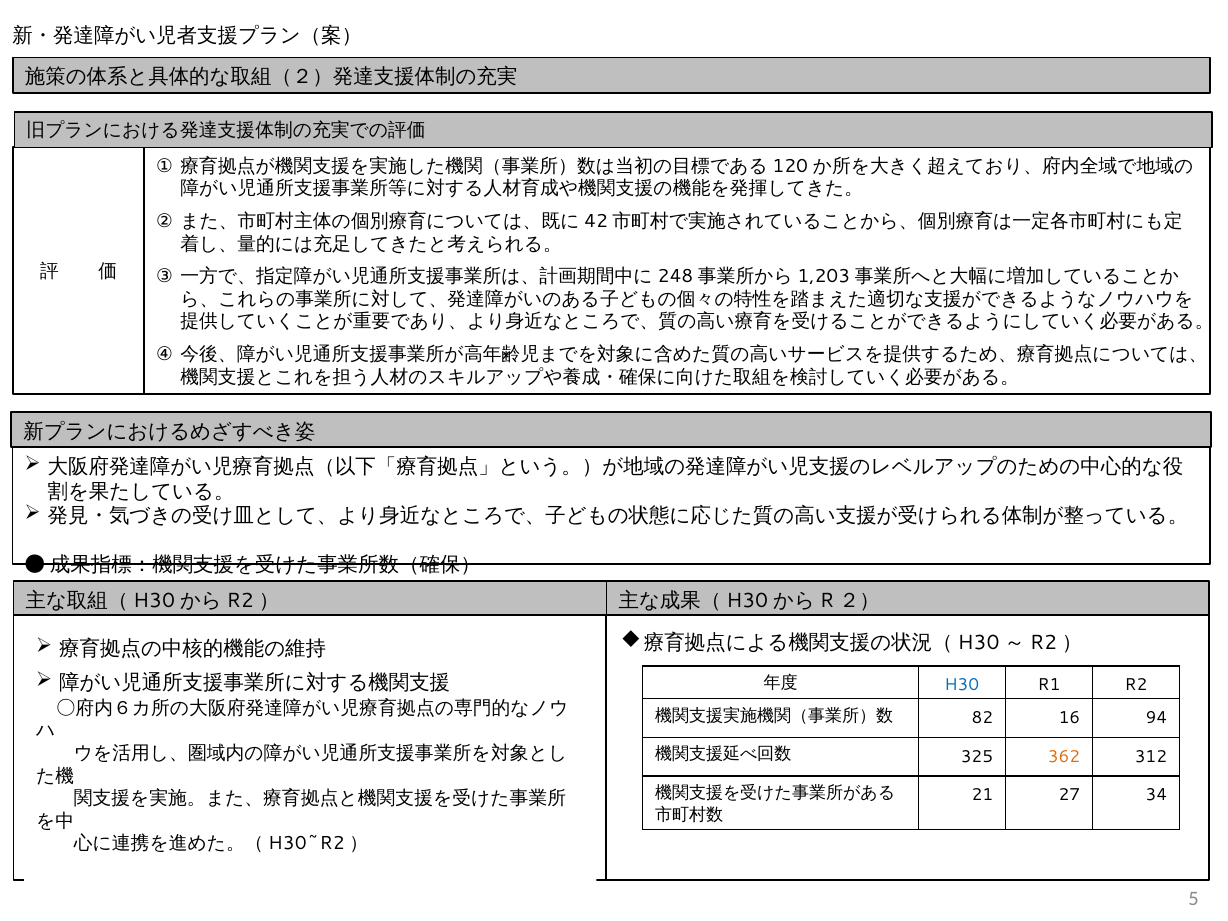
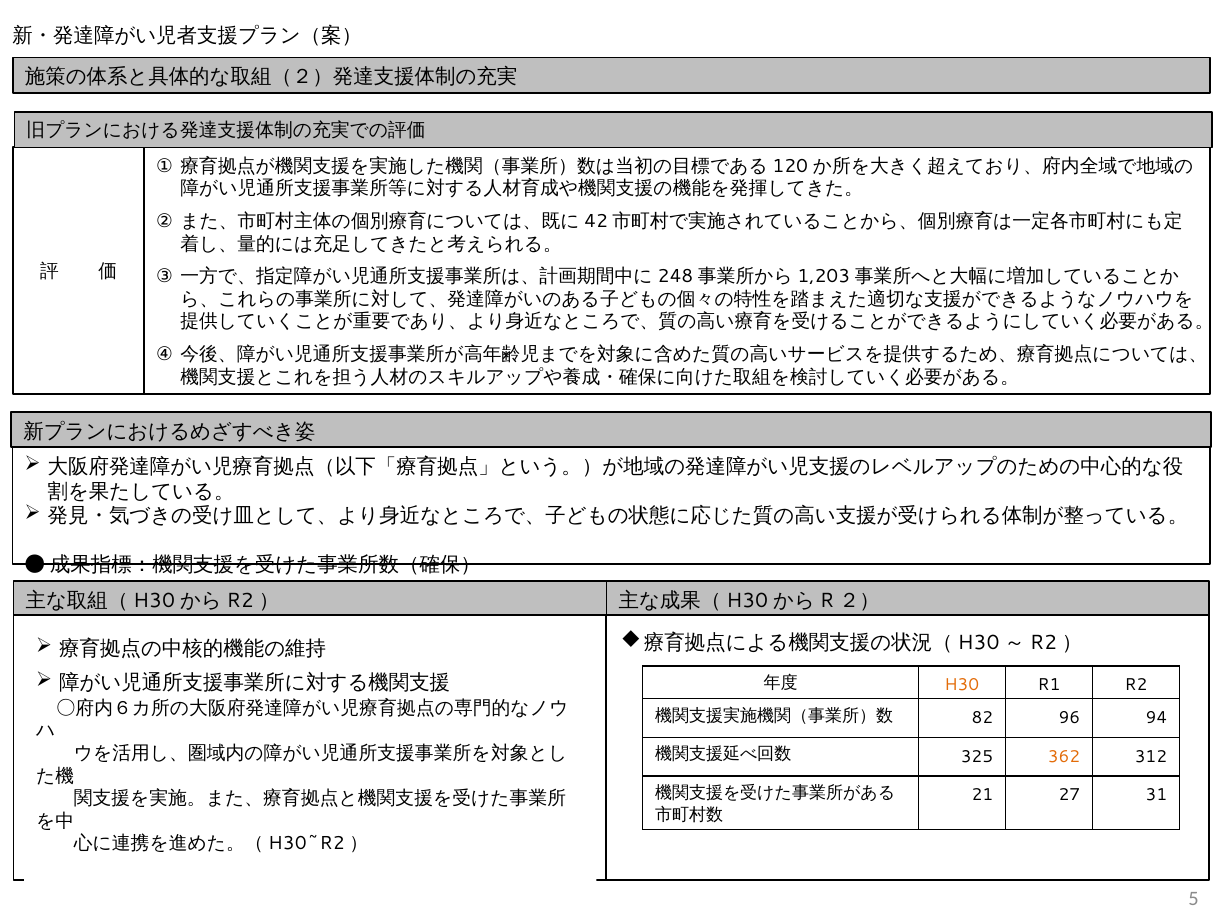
H30 colour: blue -> orange (962, 685)
16: 16 -> 96 (1069, 718)
34: 34 -> 31 (1156, 795)
